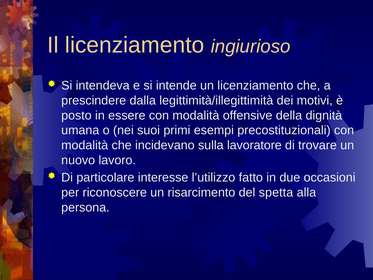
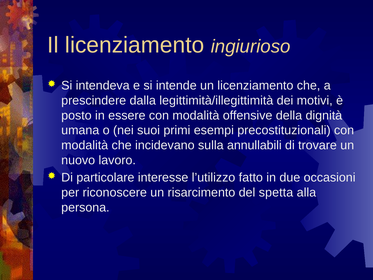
lavoratore: lavoratore -> annullabili (254, 145)
